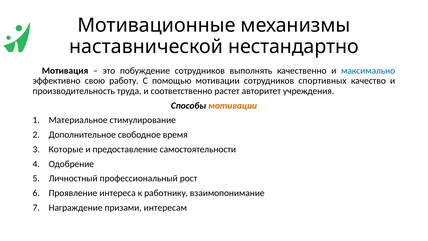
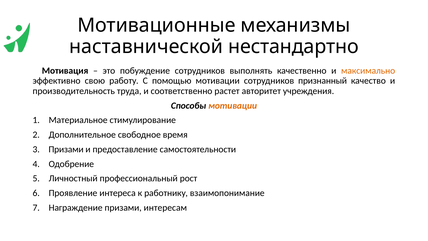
максимально colour: blue -> orange (368, 71)
спортивных: спортивных -> признанный (323, 81)
Которые: Которые -> Призами (66, 149)
